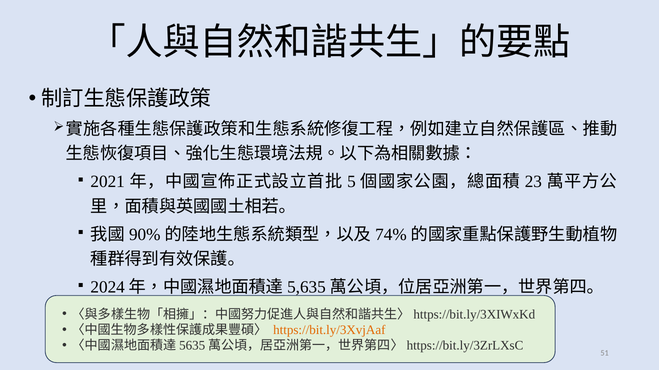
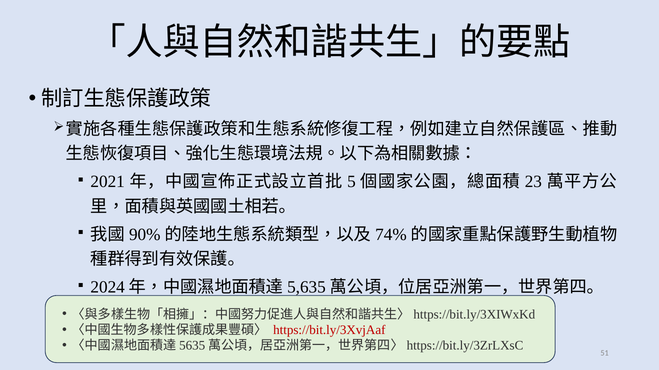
https://bit.ly/3XvjAaf colour: orange -> red (329, 331)
